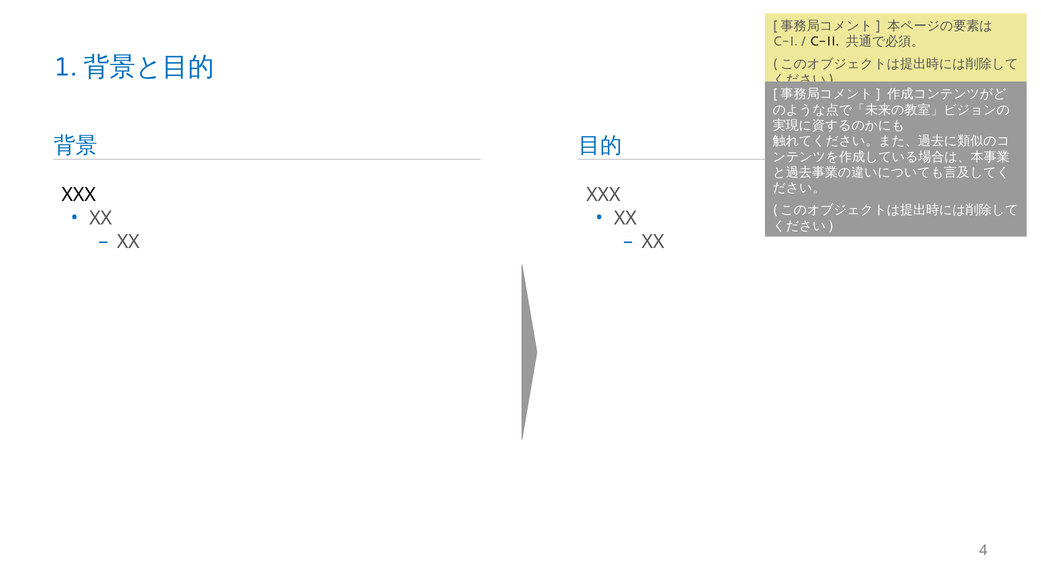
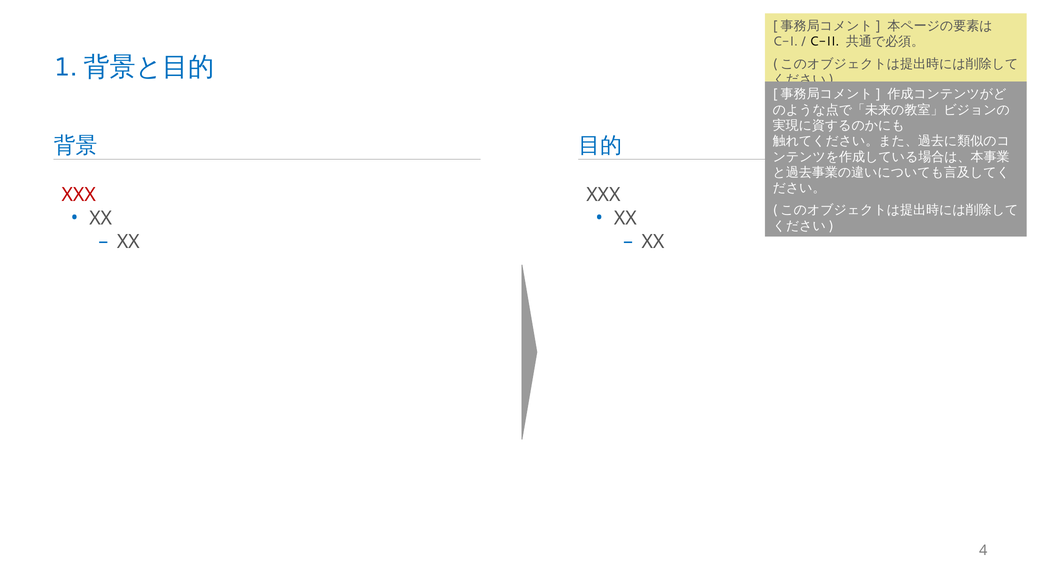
XXX colour: black -> red (79, 195)
